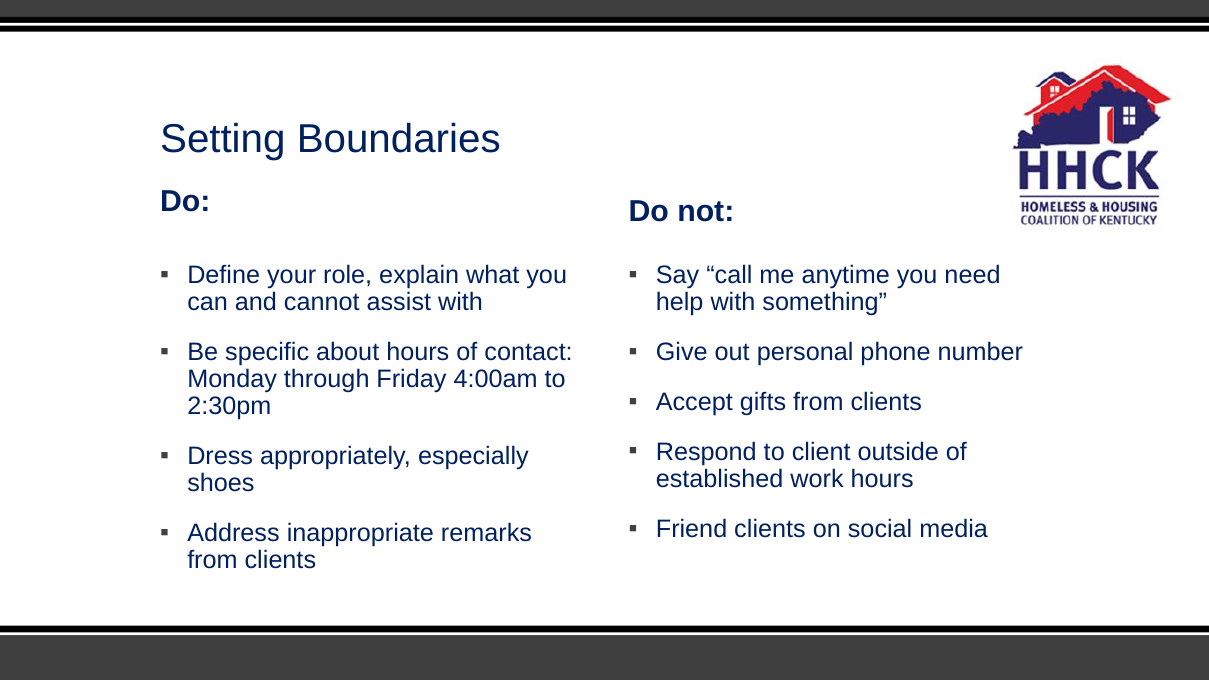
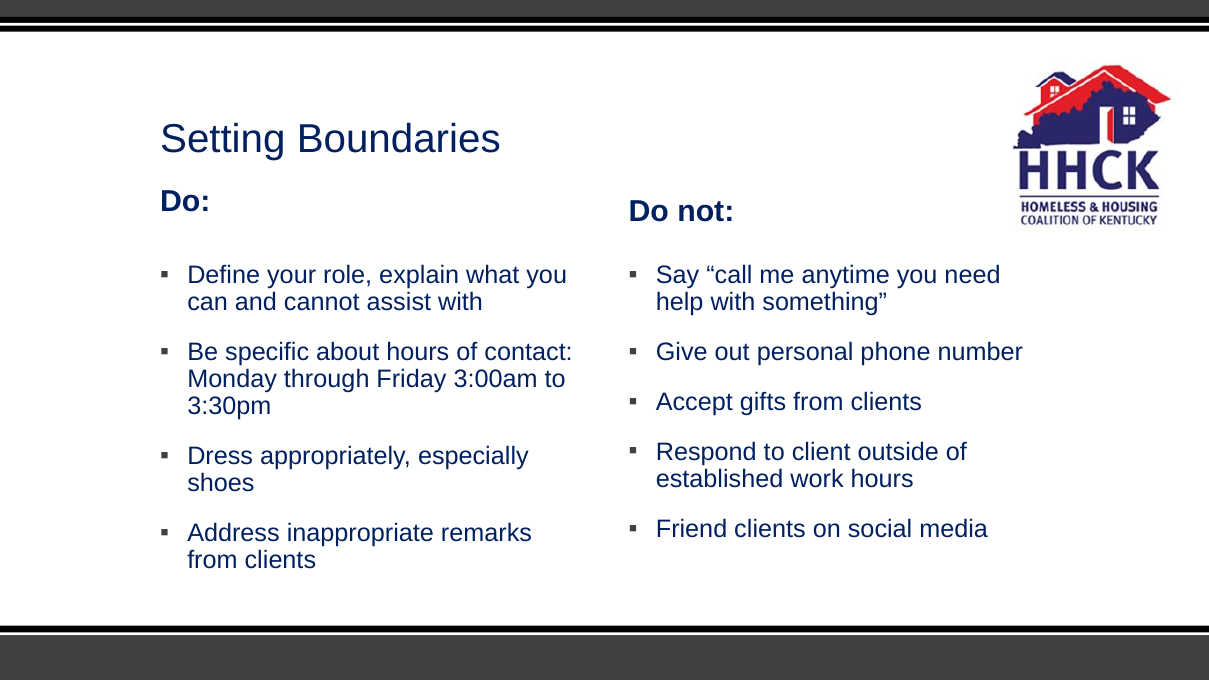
4:00am: 4:00am -> 3:00am (496, 379)
2:30pm: 2:30pm -> 3:30pm (229, 407)
